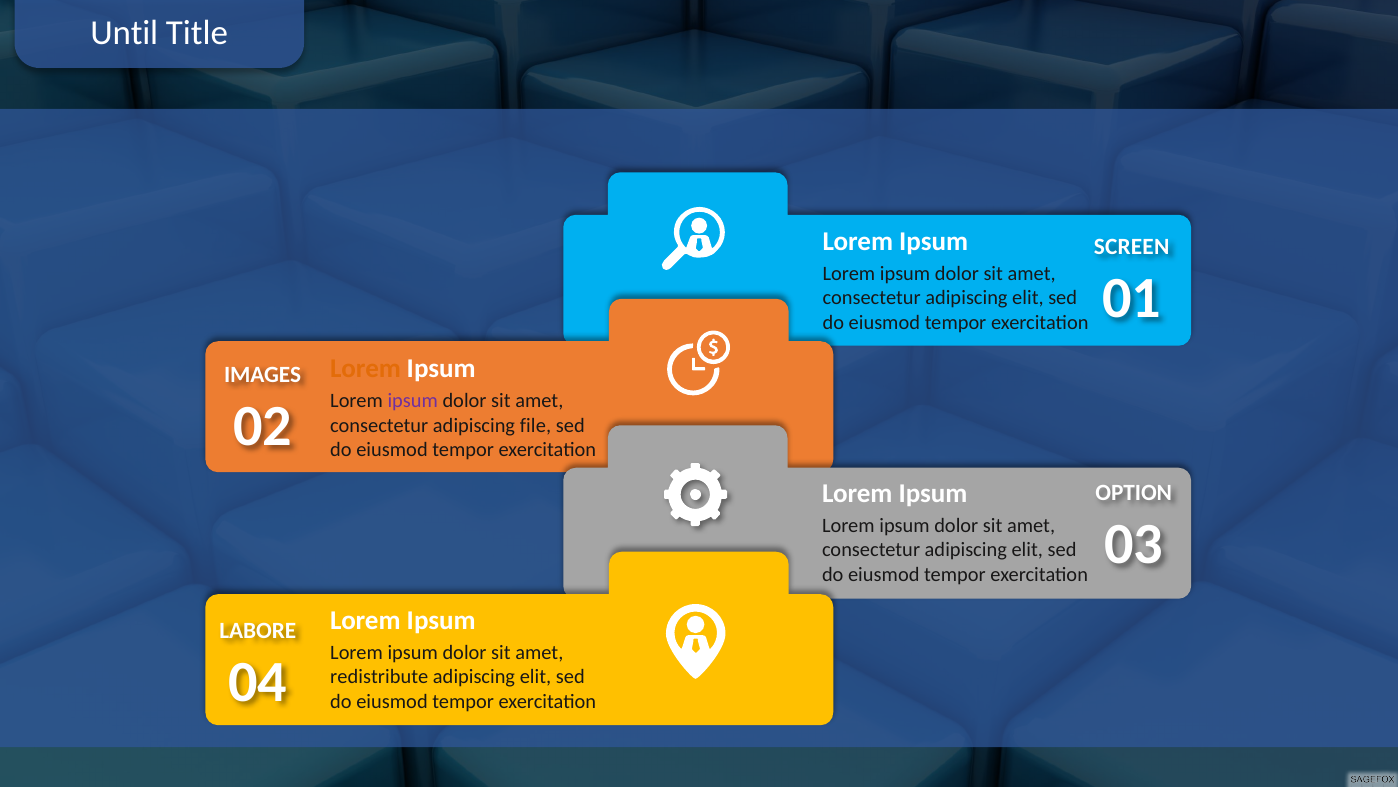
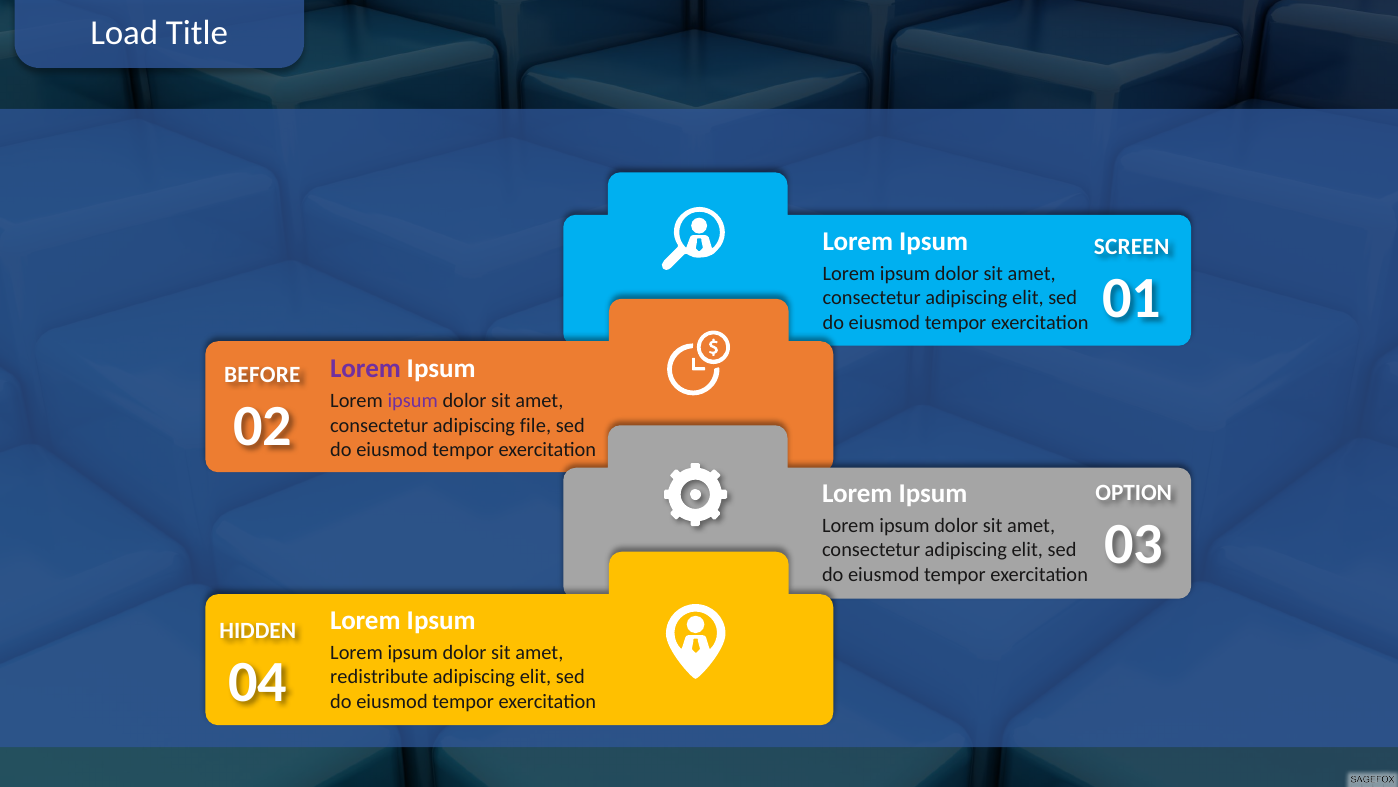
Until: Until -> Load (124, 33)
Lorem colour: orange -> purple (366, 369)
IMAGES: IMAGES -> BEFORE (262, 375)
LABORE: LABORE -> HIDDEN (258, 630)
